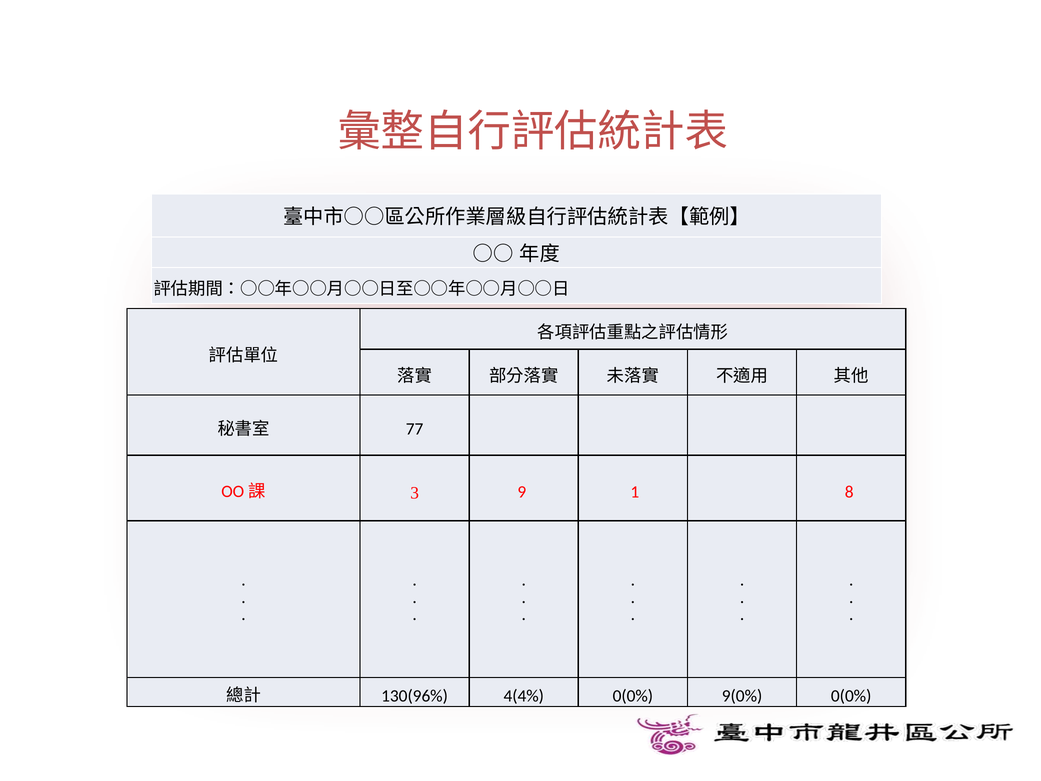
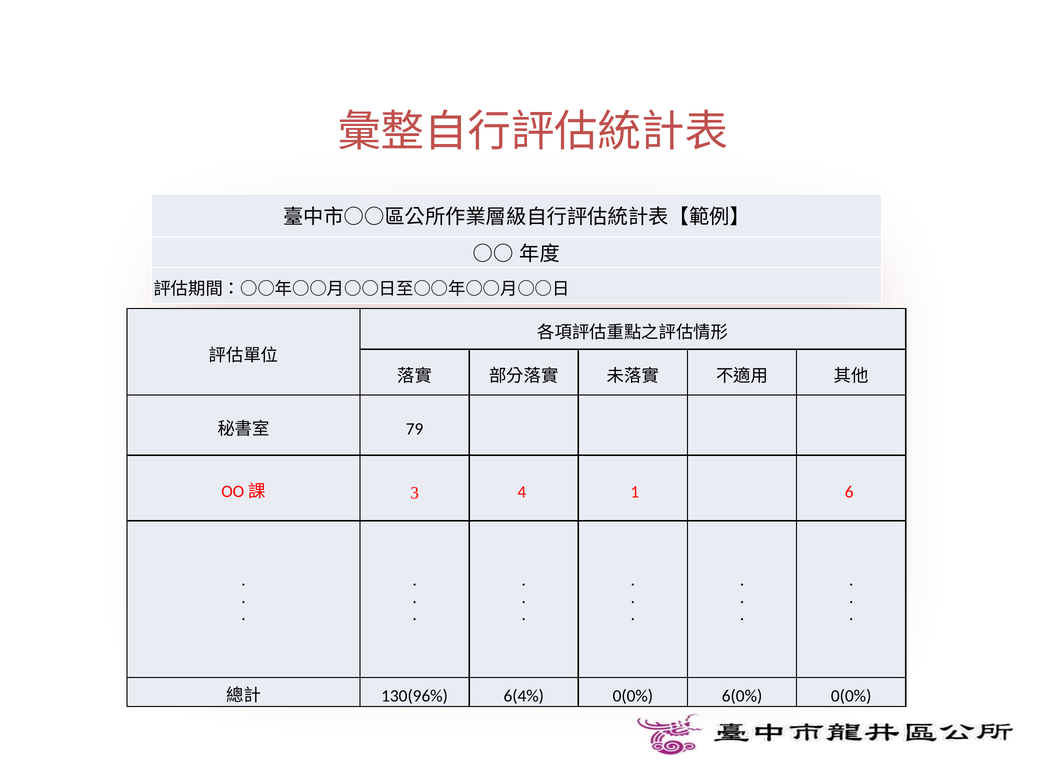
77: 77 -> 79 (415, 429)
9: 9 -> 4 (522, 492)
8: 8 -> 6 (849, 492)
4(4%: 4(4% -> 6(4% (524, 696)
9(0%: 9(0% -> 6(0% (742, 696)
